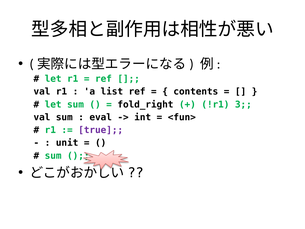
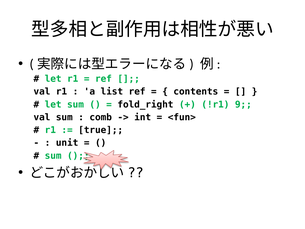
3: 3 -> 9 (243, 104)
eval: eval -> comb (101, 117)
true colour: purple -> black (101, 130)
